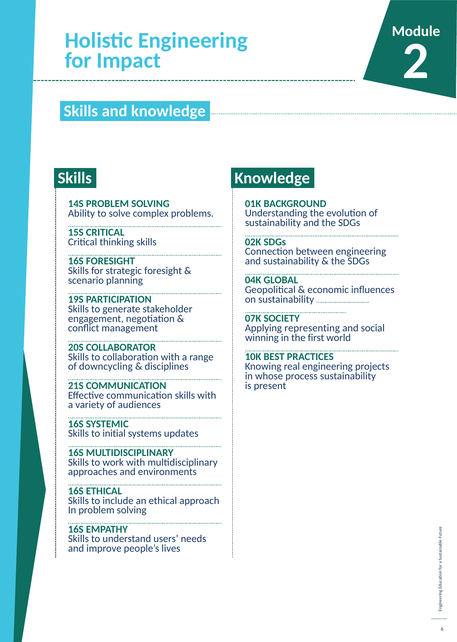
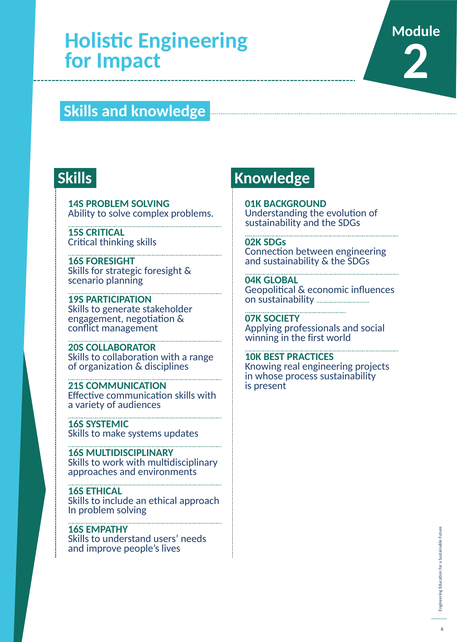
representing: representing -> professionals (312, 328)
downcycling: downcycling -> organization (106, 366)
initial: initial -> make (114, 433)
